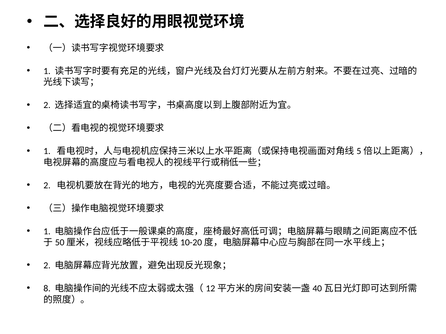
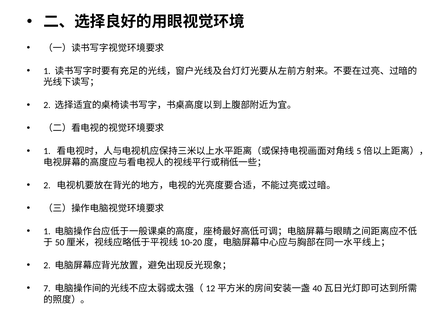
8: 8 -> 7 (47, 289)
